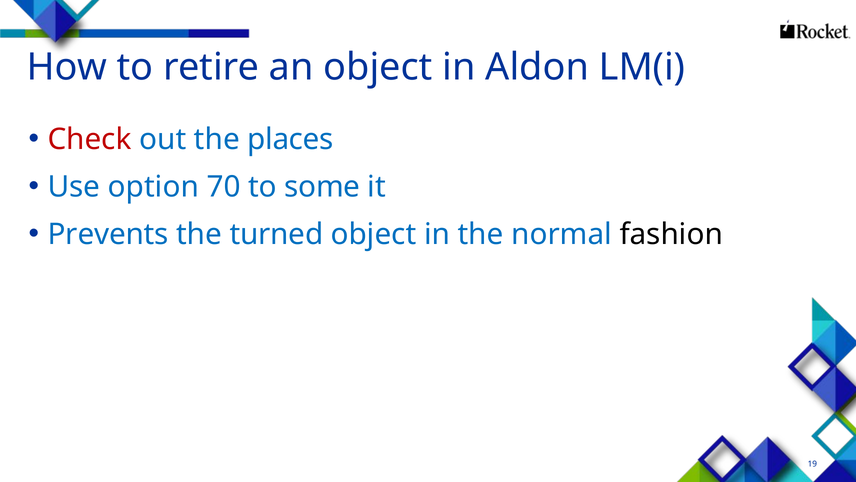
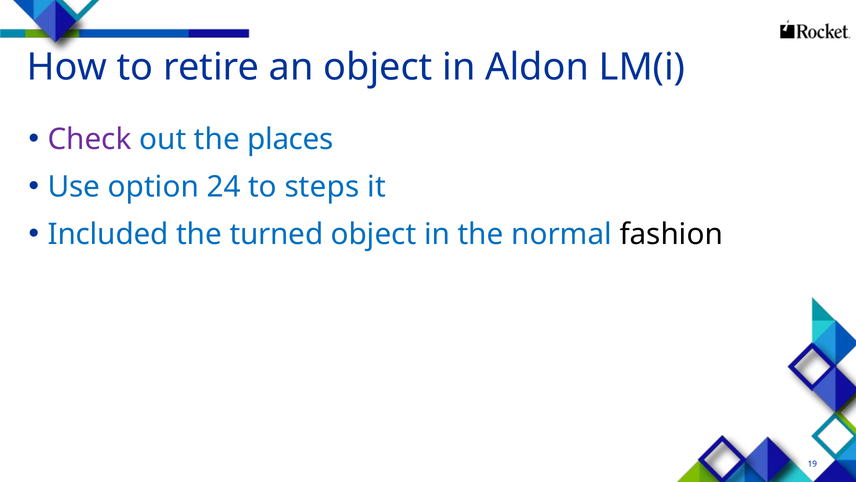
Check colour: red -> purple (90, 139)
70: 70 -> 24 (224, 187)
some: some -> steps (322, 187)
Prevents: Prevents -> Included (108, 234)
